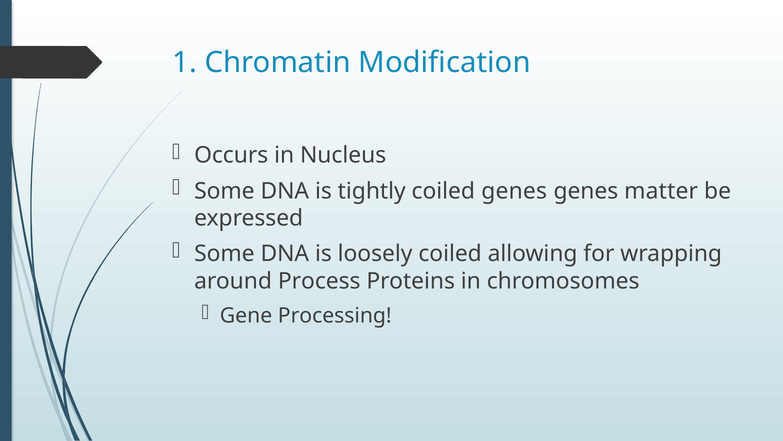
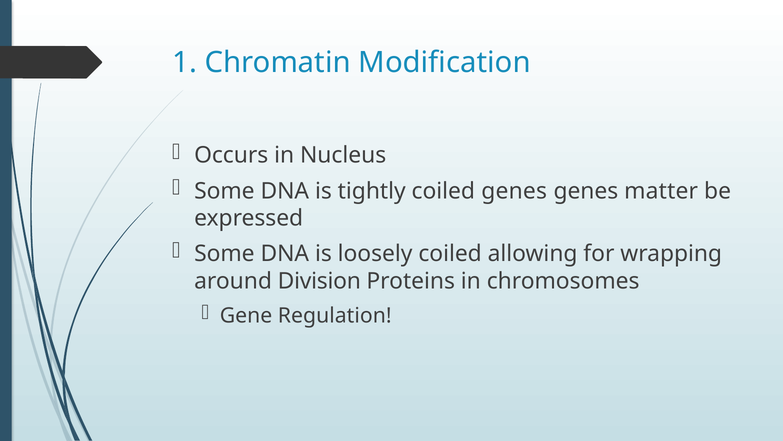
Process: Process -> Division (319, 281)
Processing: Processing -> Regulation (335, 315)
